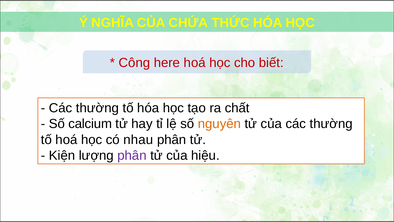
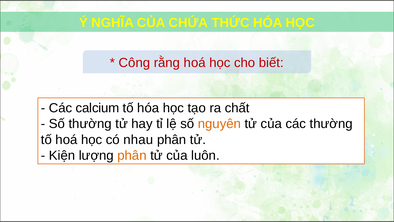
here: here -> rằng (167, 63)
thường: thường -> calcium (97, 108)
Số calcium: calcium -> thường (90, 124)
phân colour: purple -> orange (132, 155)
hiệu: hiệu -> luôn (205, 155)
